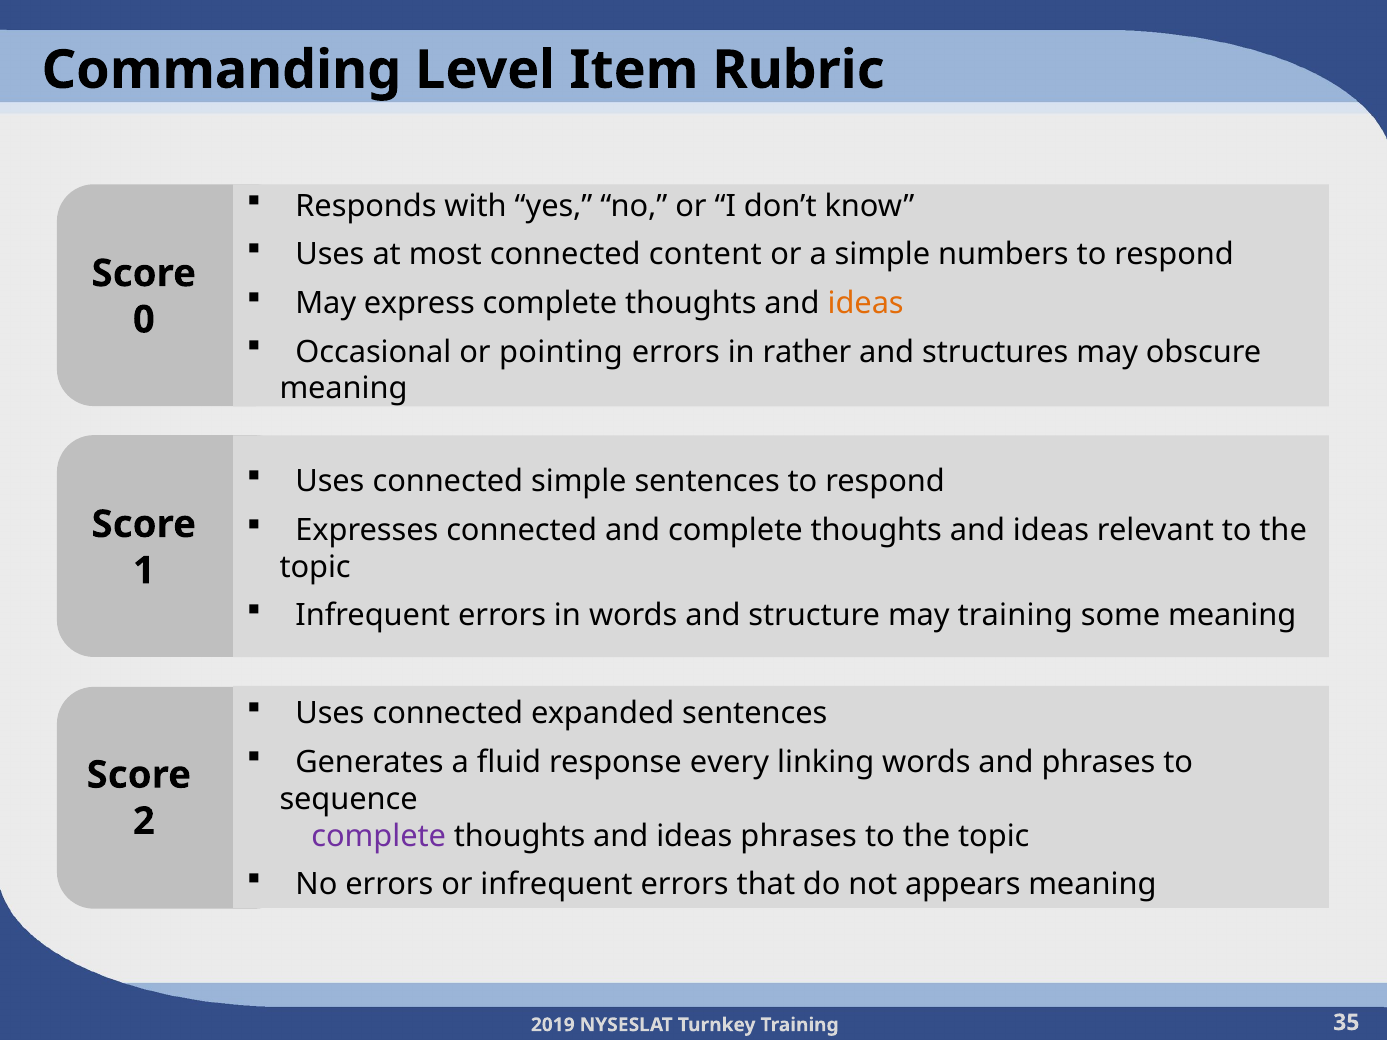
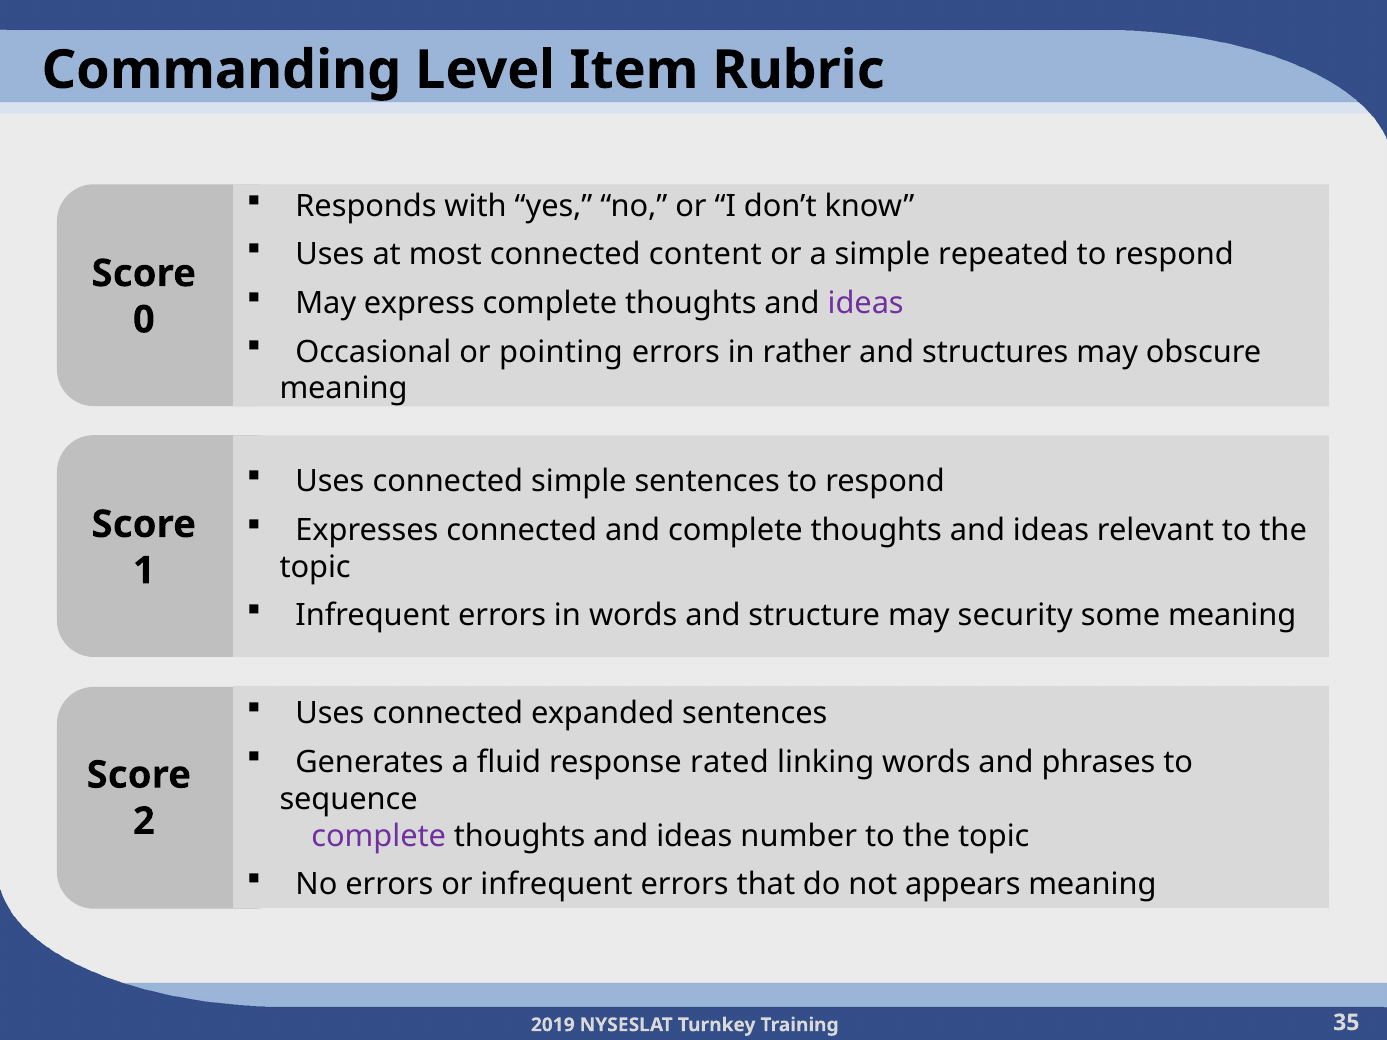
numbers: numbers -> repeated (1003, 255)
ideas colour: orange -> purple (866, 303)
may training: training -> security (1015, 616)
every: every -> rated (729, 762)
ideas phrases: phrases -> number (799, 836)
